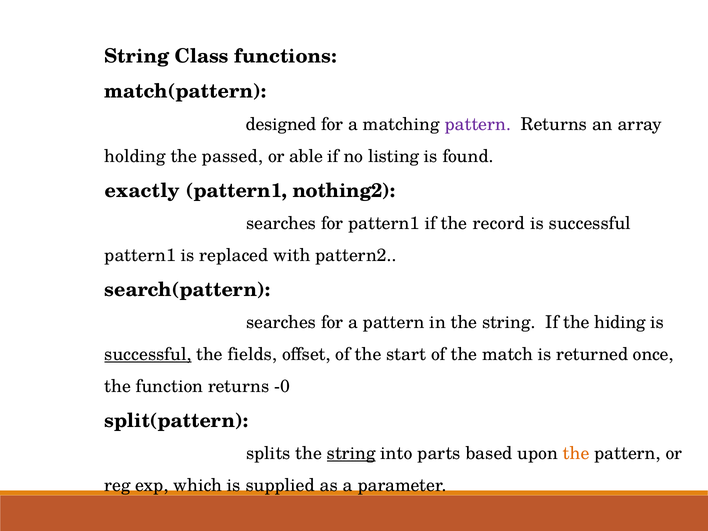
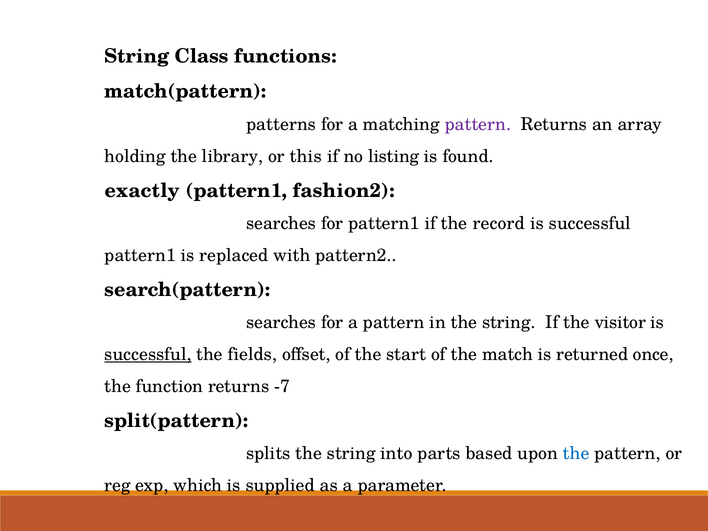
designed: designed -> patterns (281, 124)
passed: passed -> library (232, 156)
able: able -> this (306, 156)
nothing2: nothing2 -> fashion2 (344, 191)
hiding: hiding -> visitor (620, 323)
-0: -0 -> -7 (282, 386)
string underline: present -> none (351, 454)
the colour: orange -> blue (576, 454)
